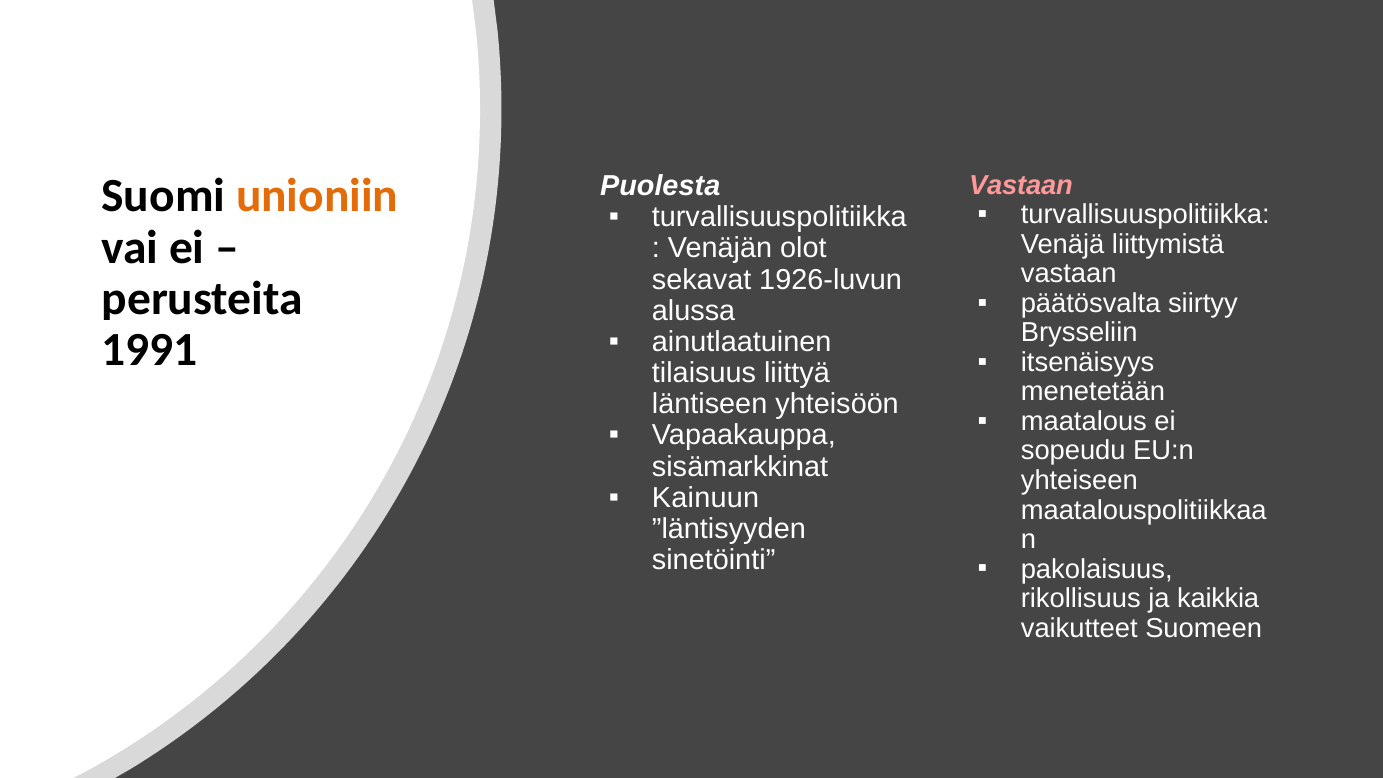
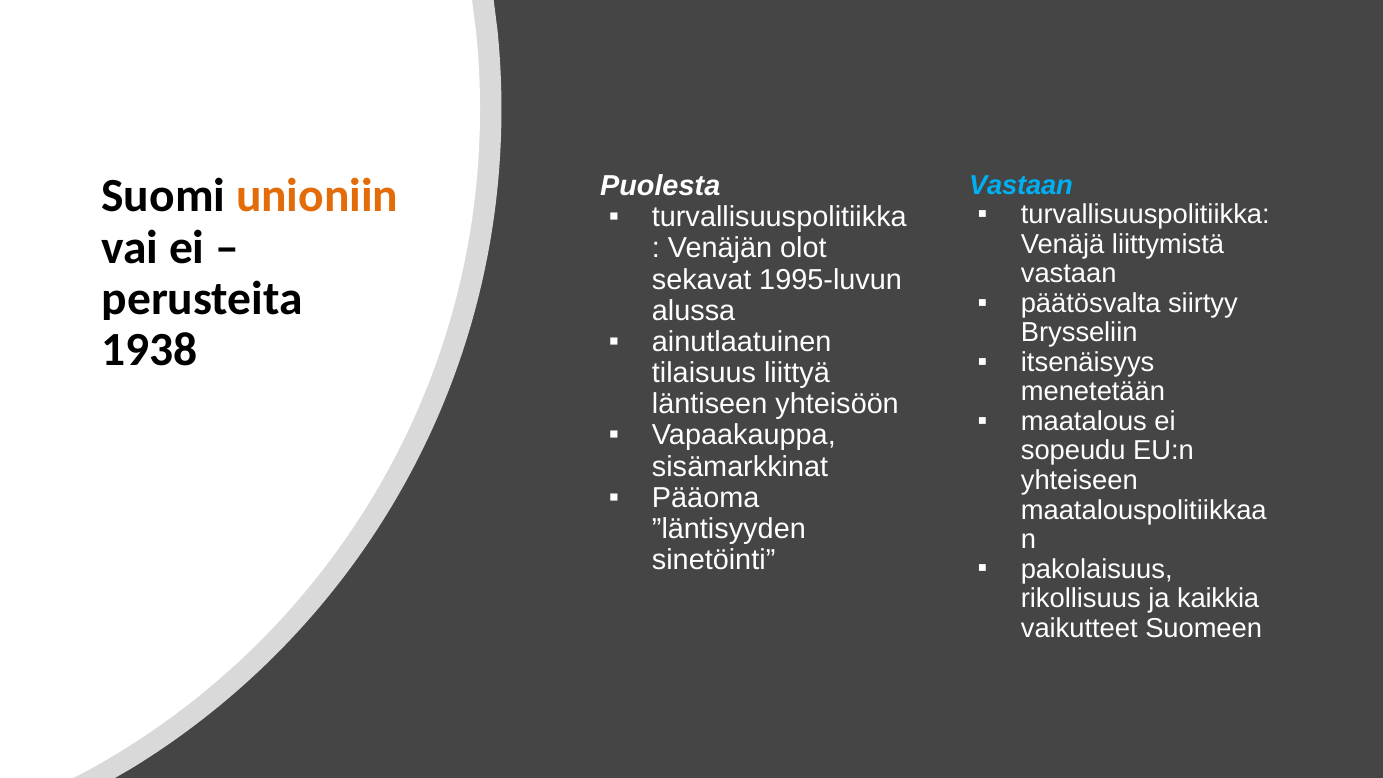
Vastaan colour: pink -> light blue (1021, 185)
1926-luvun: 1926-luvun -> 1995-luvun (831, 280)
1991: 1991 -> 1938 (150, 350)
Kainuun: Kainuun -> Pääoma (706, 498)
